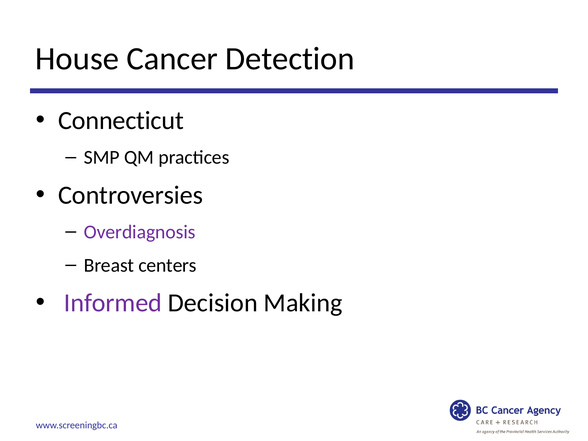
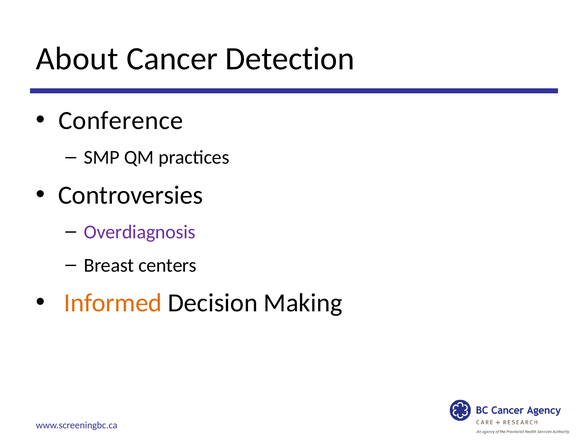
House: House -> About (77, 59)
Connecticut: Connecticut -> Conference (121, 121)
Informed colour: purple -> orange (113, 303)
